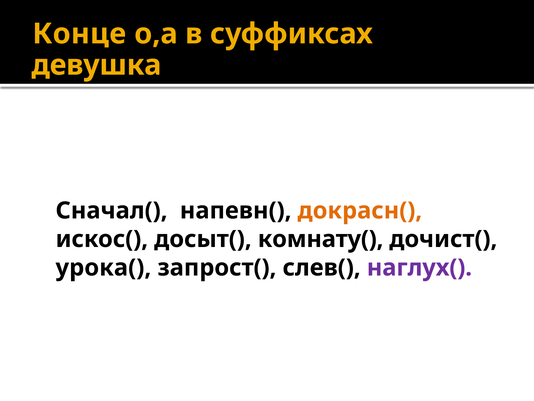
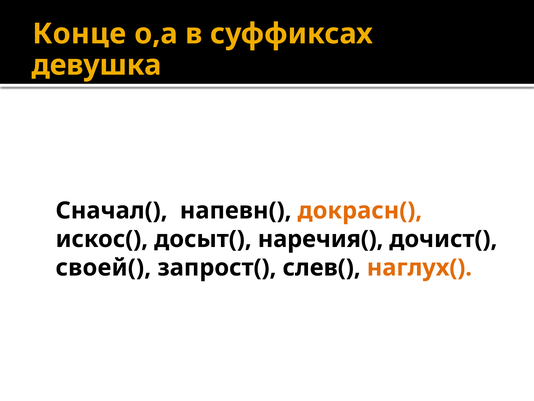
комнату(: комнату( -> наречия( (321, 239)
урока(: урока( -> своей( (103, 267)
наглух( colour: purple -> orange (419, 267)
